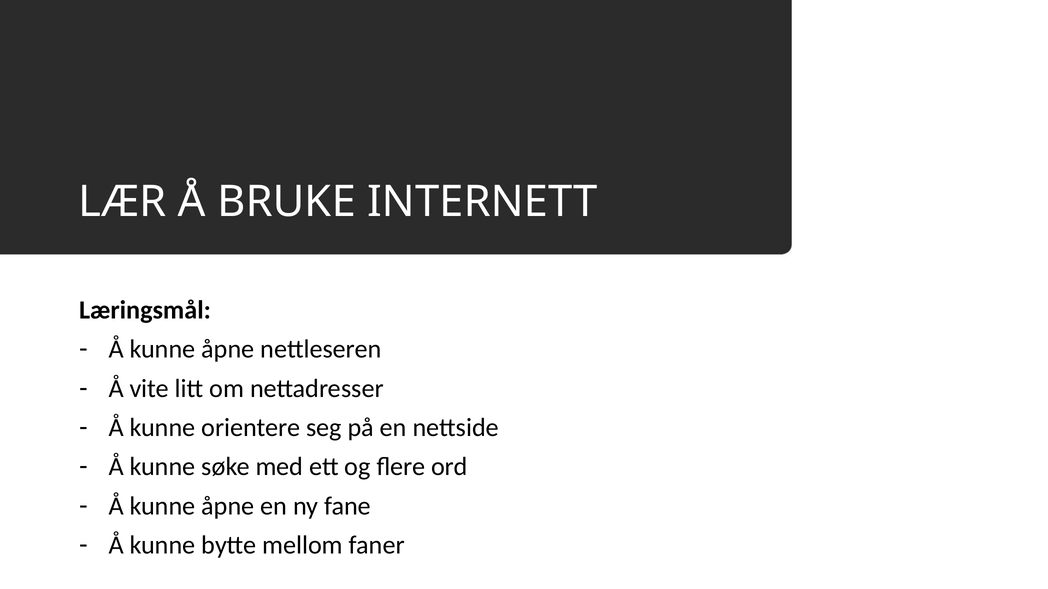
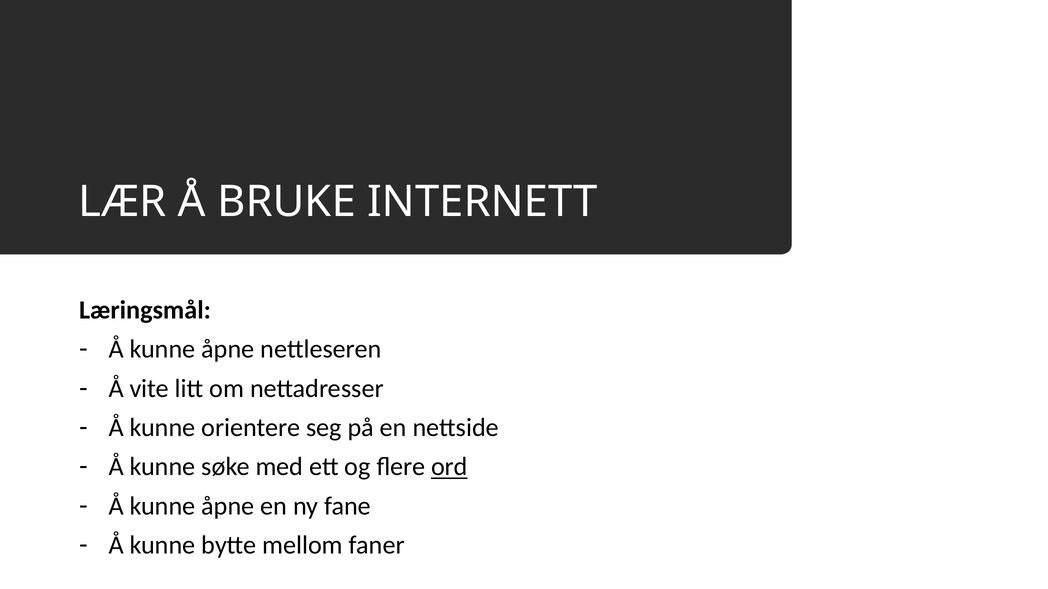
ord underline: none -> present (449, 467)
